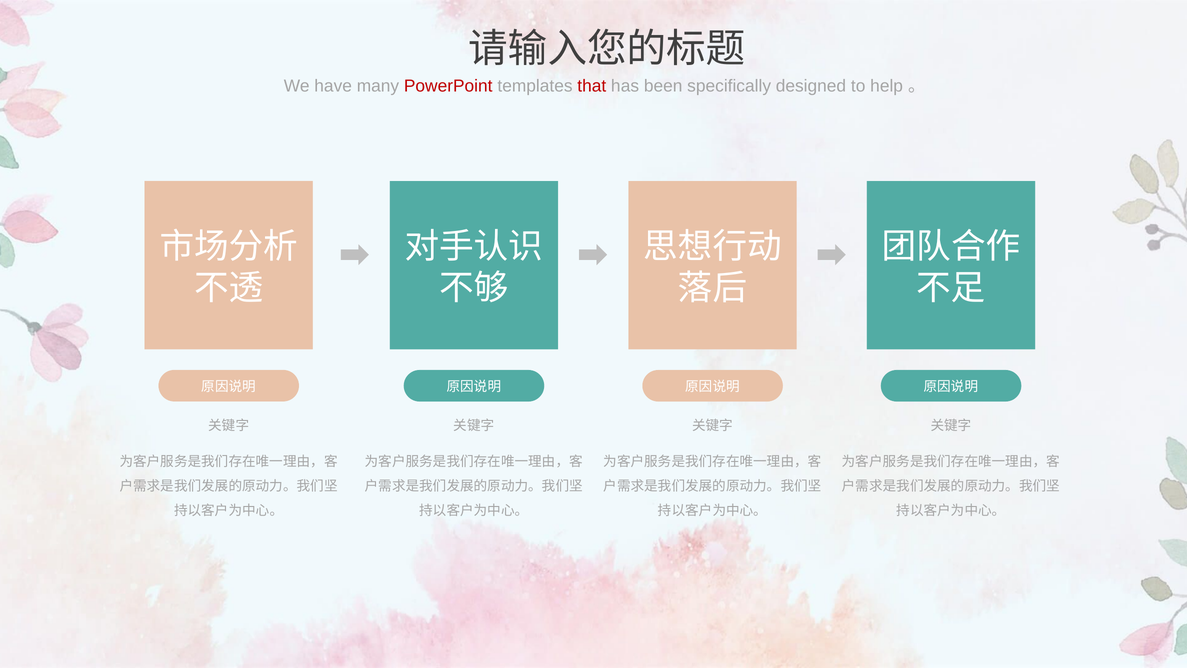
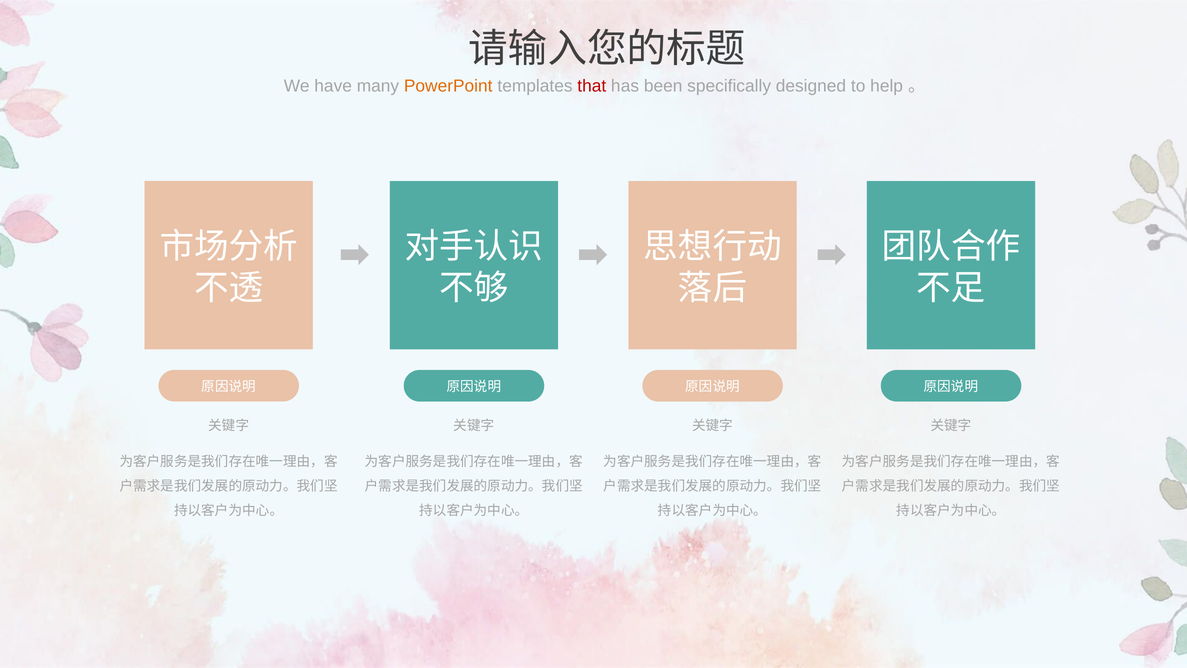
PowerPoint colour: red -> orange (448, 86)
